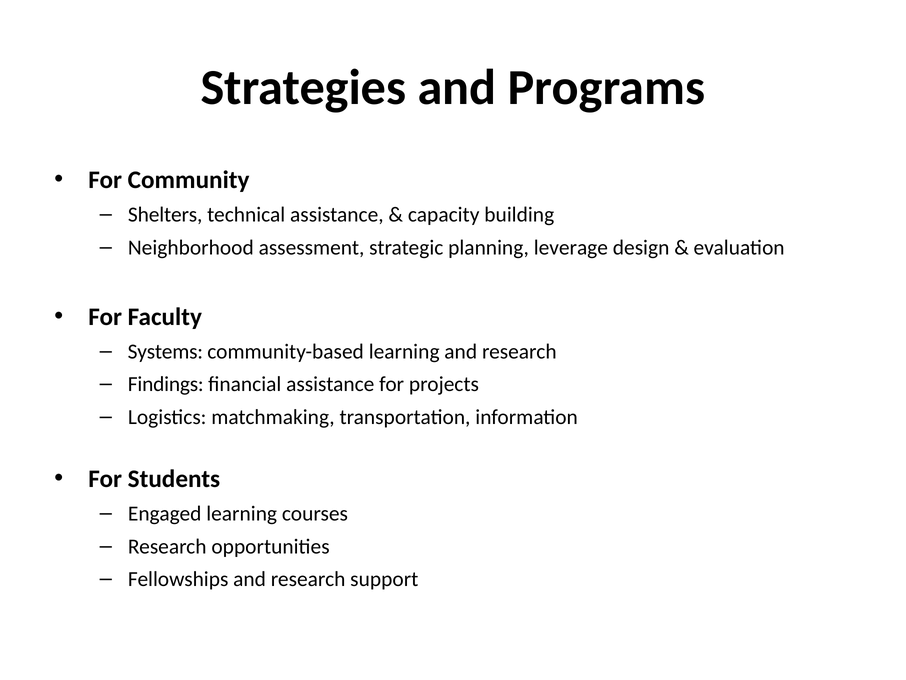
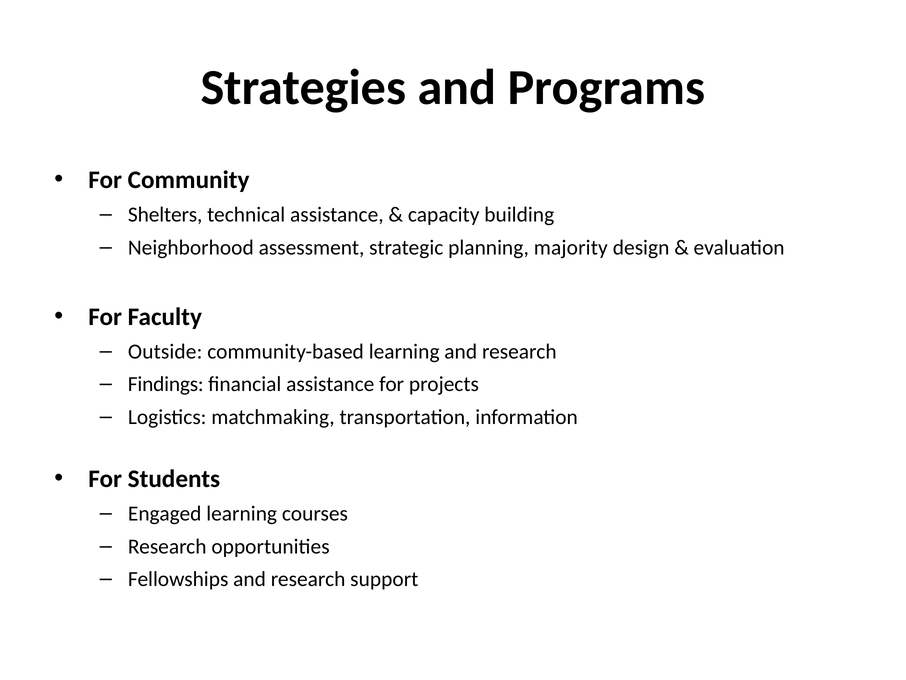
leverage: leverage -> majority (571, 247)
Systems: Systems -> Outside (165, 351)
